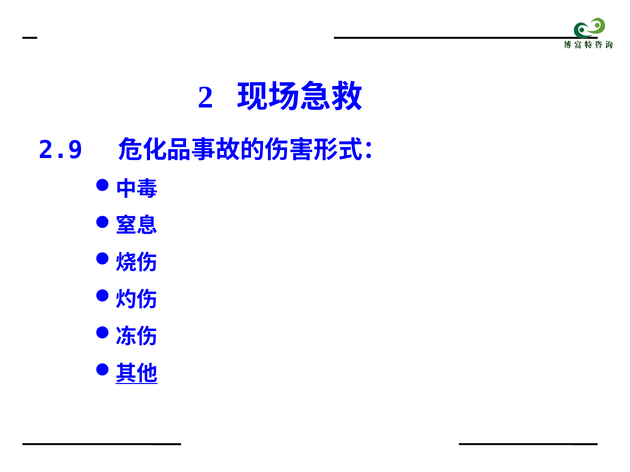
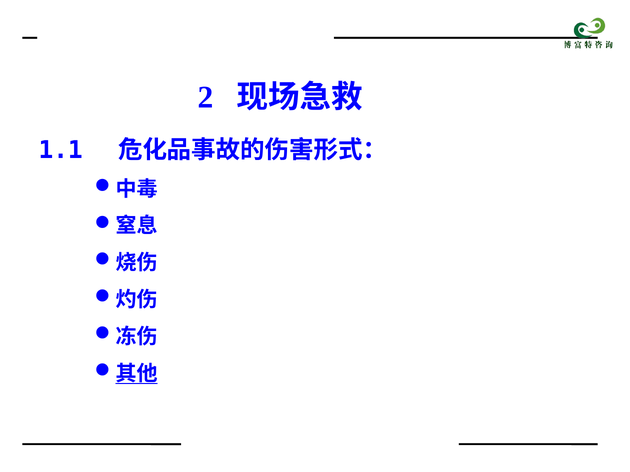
2.9: 2.9 -> 1.1 (61, 151)
